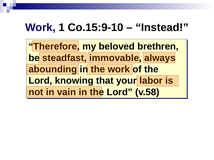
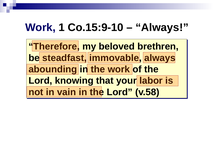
Instead: Instead -> Always (162, 28)
